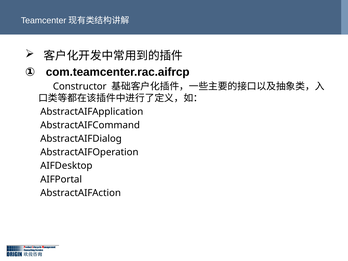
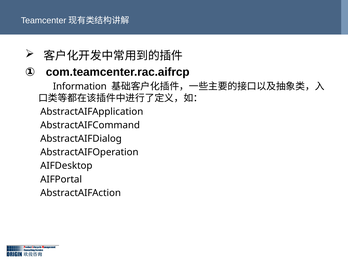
Constructor: Constructor -> Information (80, 87)
